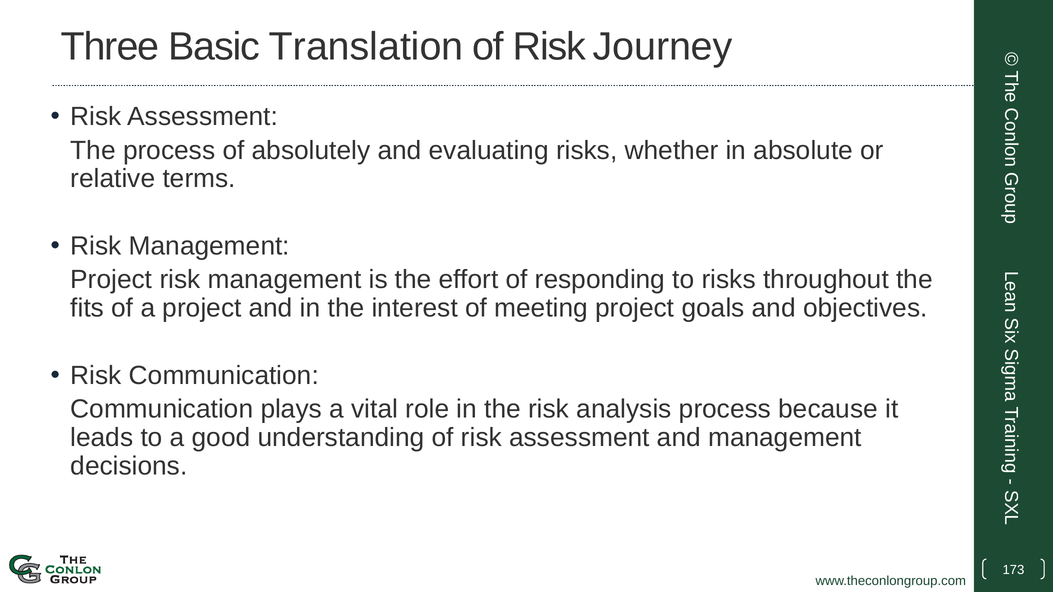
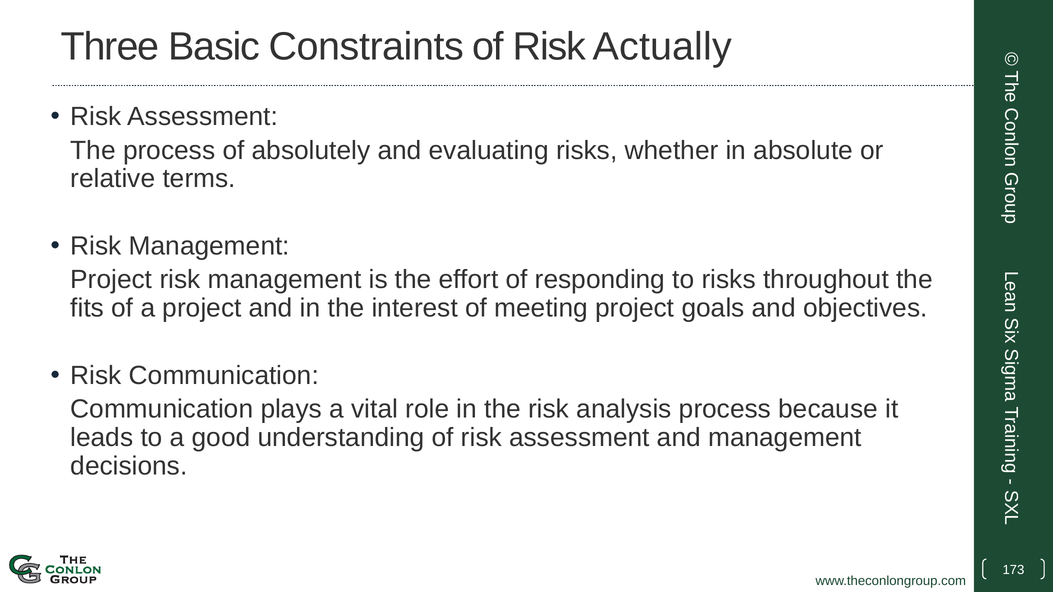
Translation: Translation -> Constraints (366, 47)
Journey: Journey -> Actually (662, 47)
